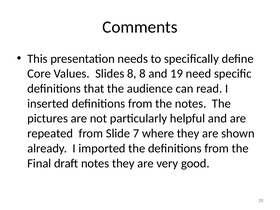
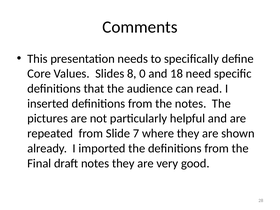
8 8: 8 -> 0 (142, 74)
19: 19 -> 18 (177, 74)
